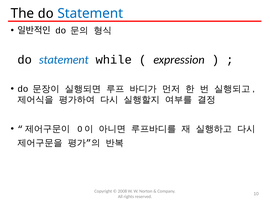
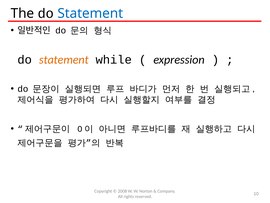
statement colour: blue -> orange (64, 60)
